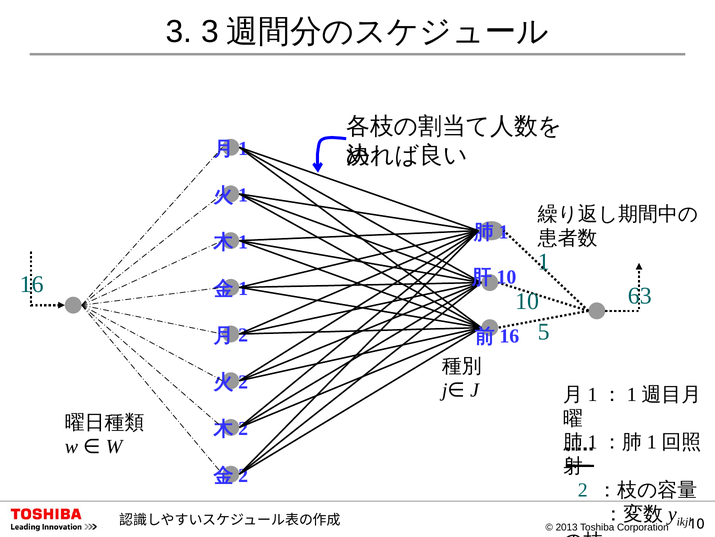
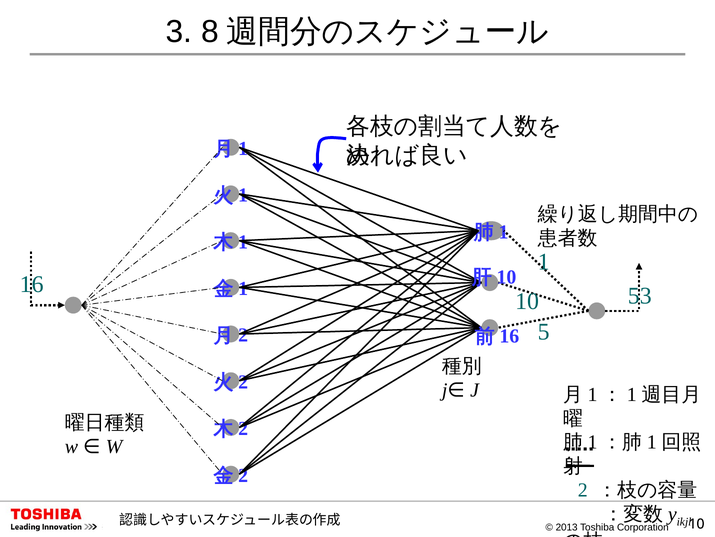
3 3: 3 -> 8 (210, 32)
63: 63 -> 53 (640, 295)
